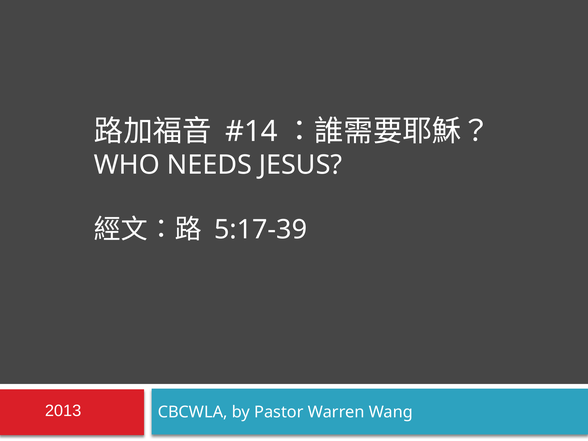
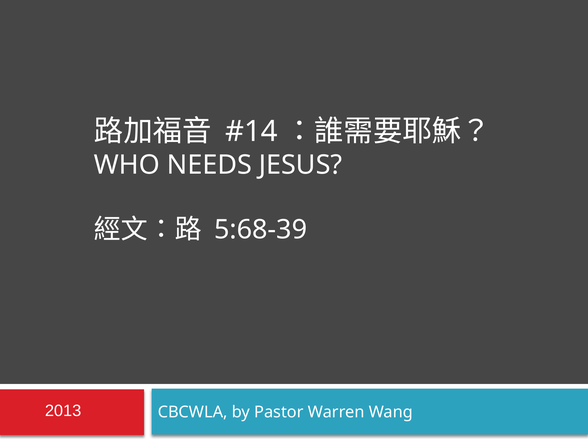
5:17-39: 5:17-39 -> 5:68-39 (261, 230)
